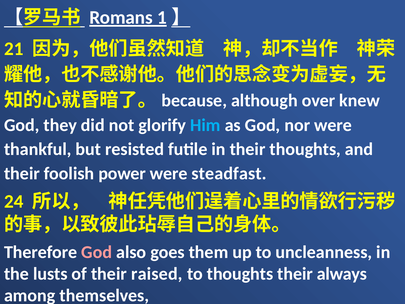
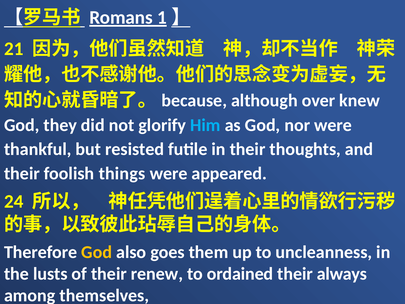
power: power -> things (122, 173)
steadfast: steadfast -> appeared (229, 173)
God colour: pink -> yellow (97, 252)
raised: raised -> renew (157, 274)
to thoughts: thoughts -> ordained (240, 274)
